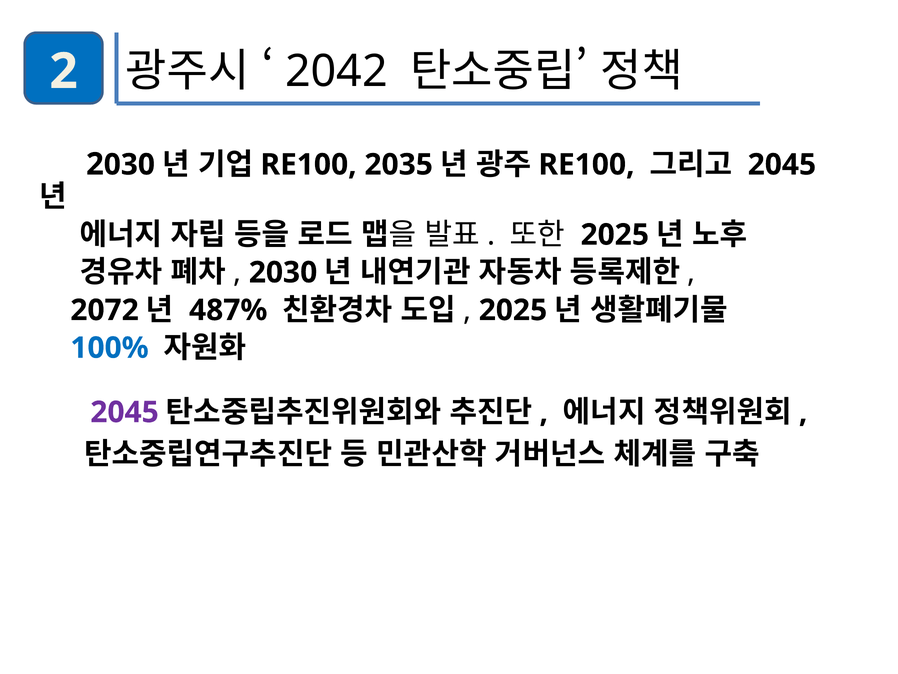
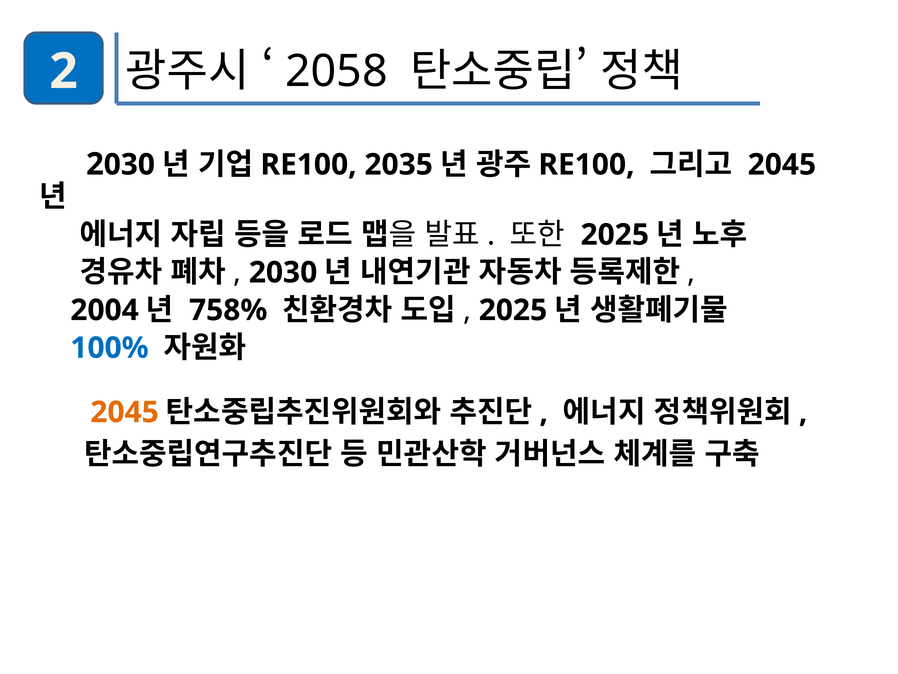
2042: 2042 -> 2058 (336, 71)
2072: 2072 -> 2004 (105, 310)
487%: 487% -> 758% (228, 310)
2045 colour: purple -> orange (125, 412)
